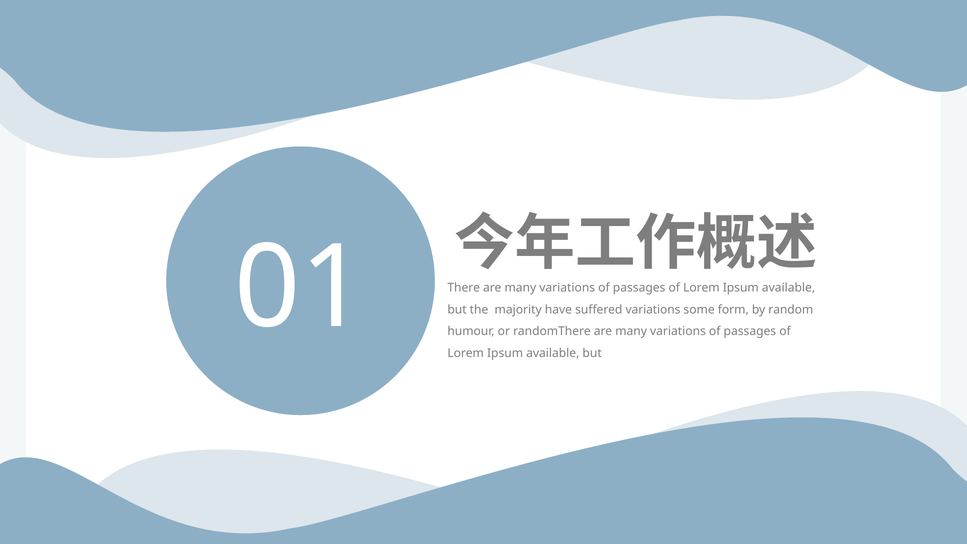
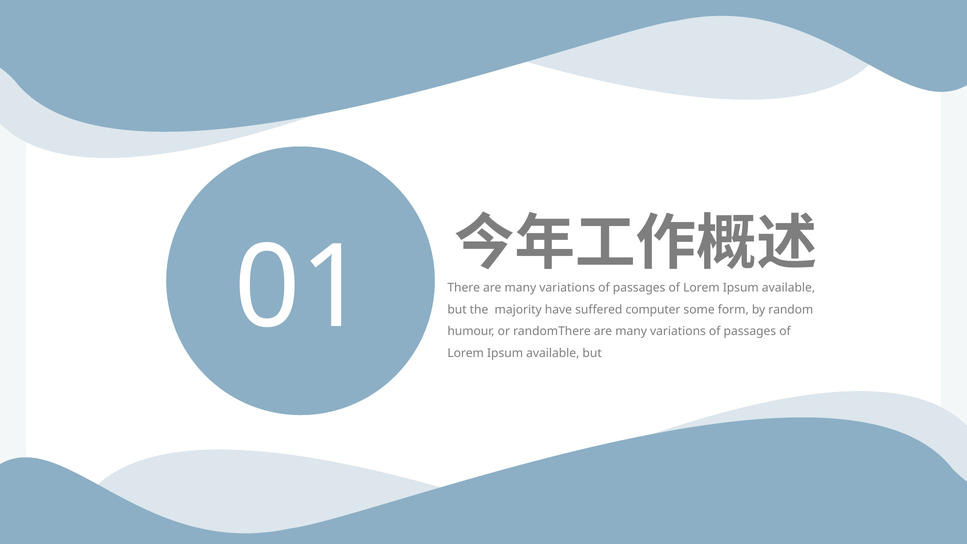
suffered variations: variations -> computer (653, 310)
